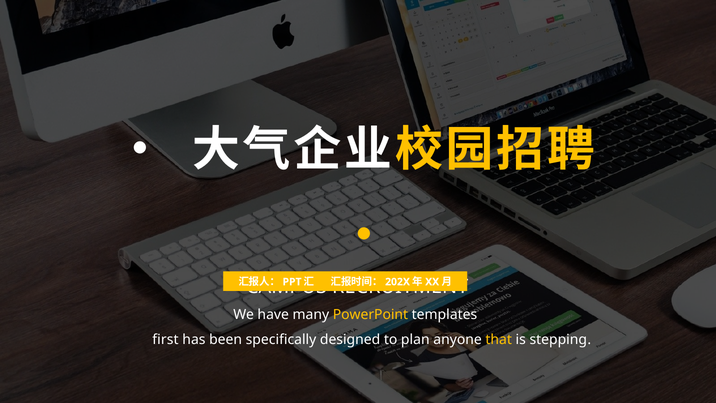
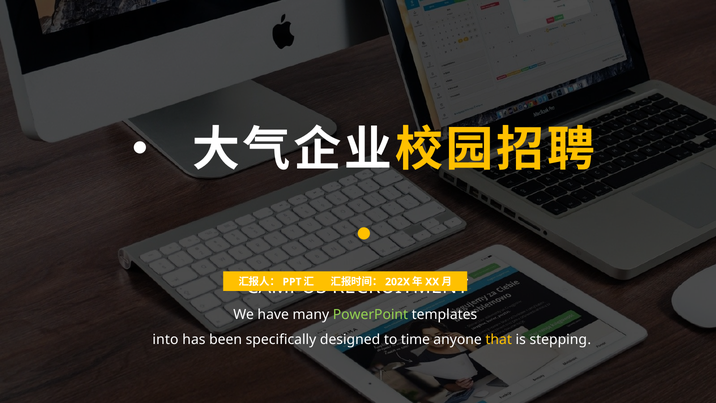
PowerPoint colour: yellow -> light green (370, 315)
first: first -> into (165, 340)
plan: plan -> time (415, 340)
